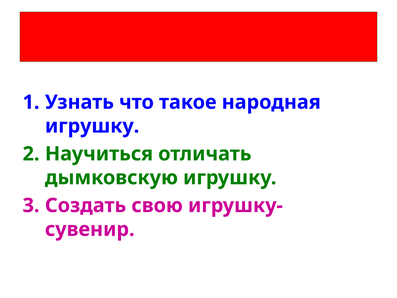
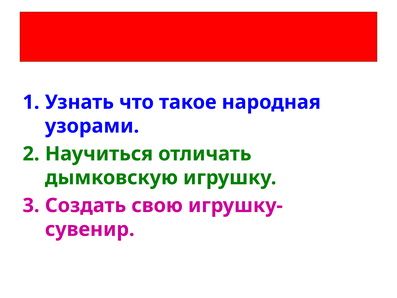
игрушку: игрушку -> узорами (92, 126)
